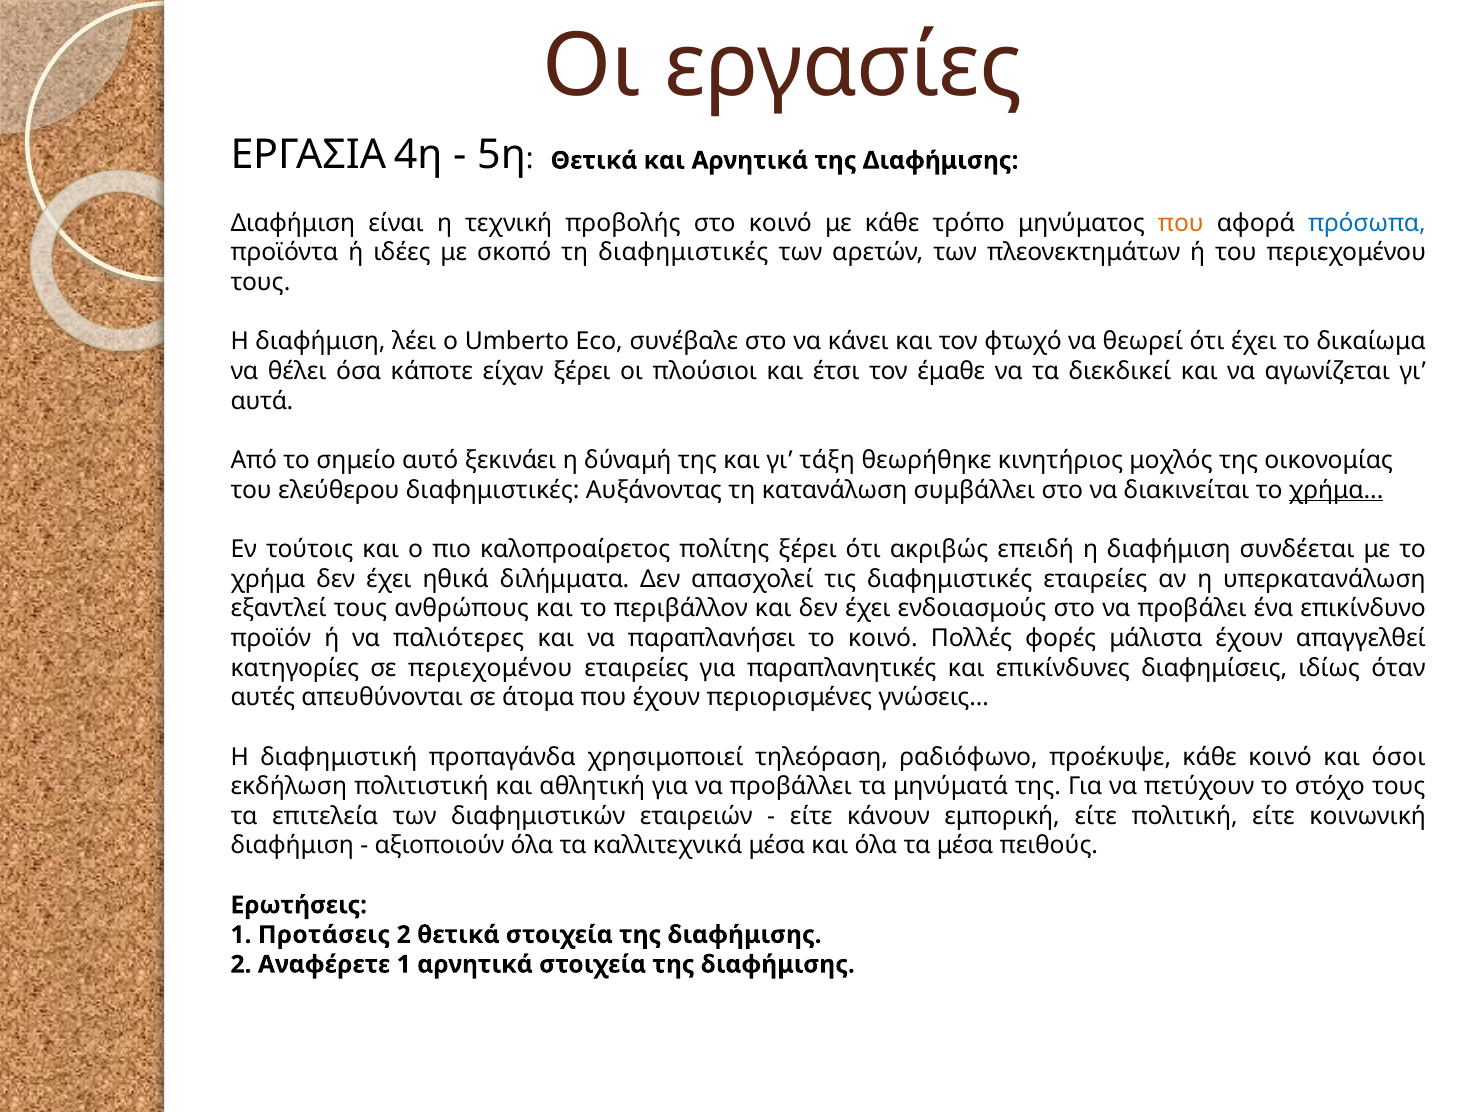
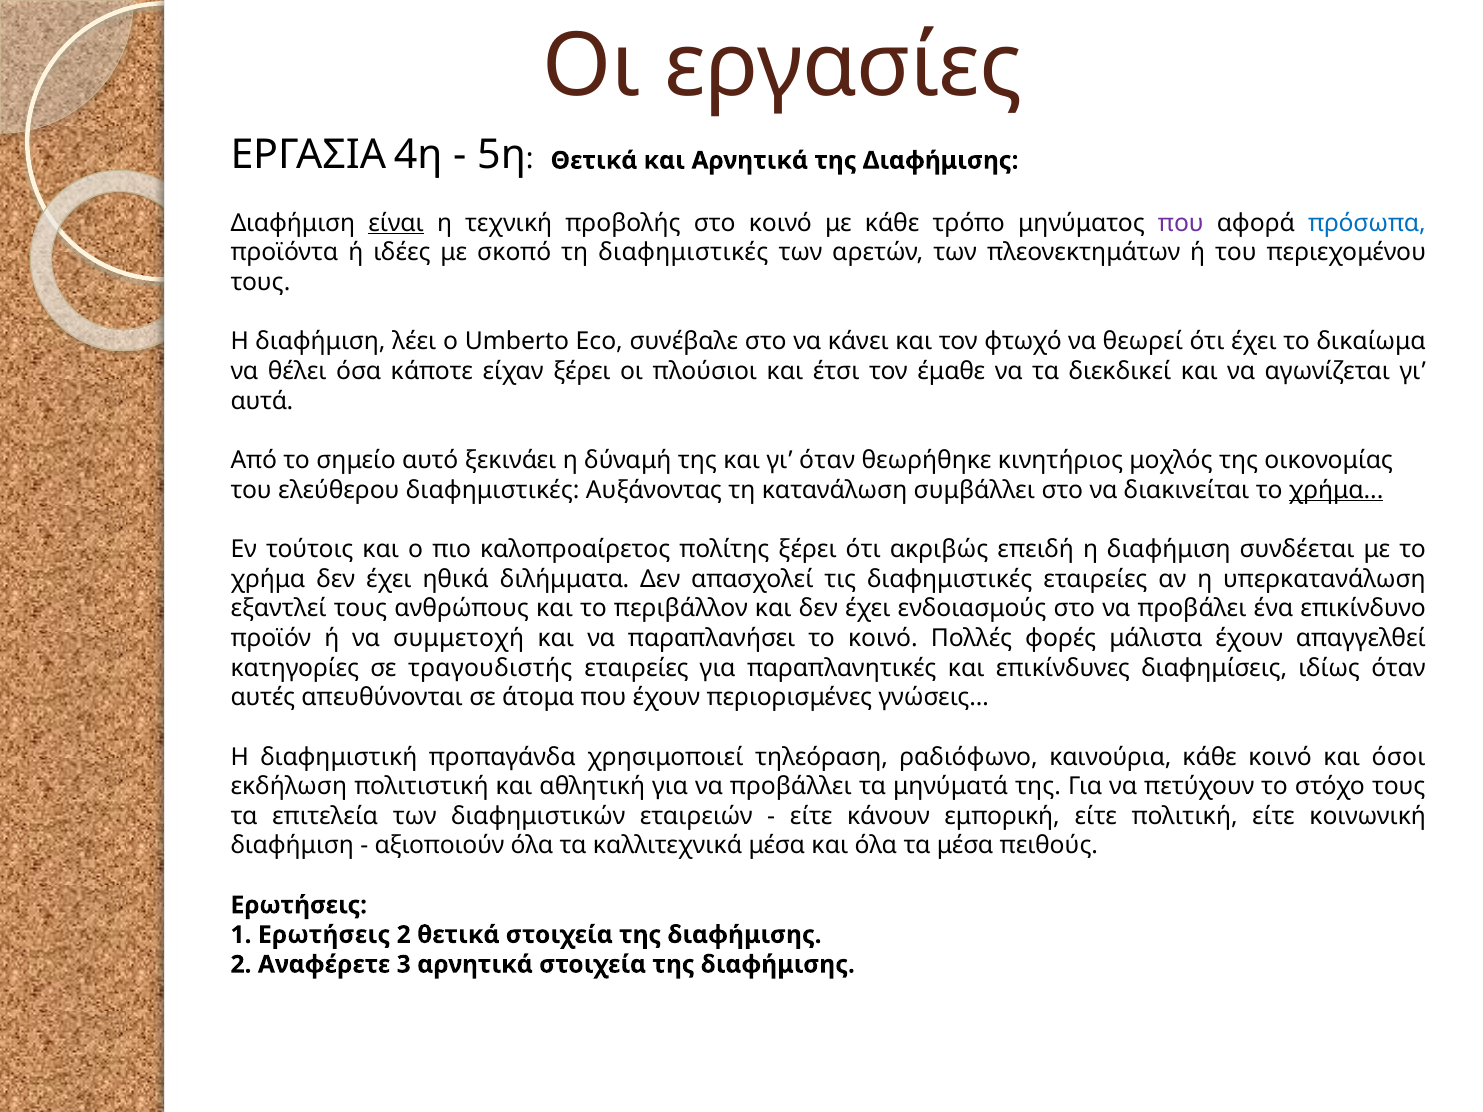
είναι underline: none -> present (396, 223)
που colour: orange -> purple (1181, 223)
γι τάξη: τάξη -> όταν (827, 460)
παλιότερες: παλιότερες -> συμμετοχή (459, 638)
σε περιεχομένου: περιεχομένου -> τραγουδιστής (490, 668)
προέκυψε: προέκυψε -> καινούρια (1110, 757)
1 Προτάσεις: Προτάσεις -> Ερωτήσεις (324, 935)
Αναφέρετε 1: 1 -> 3 (404, 965)
